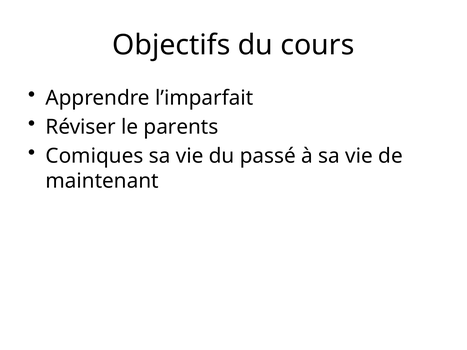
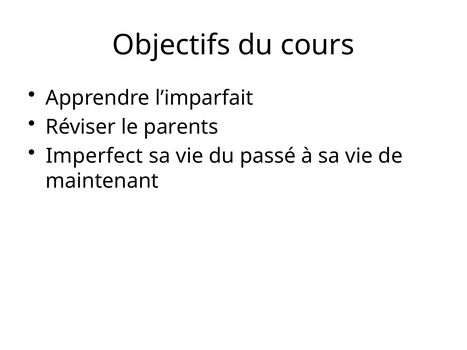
Comiques: Comiques -> Imperfect (94, 156)
